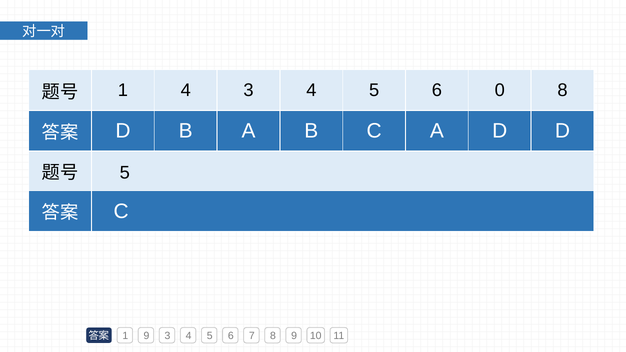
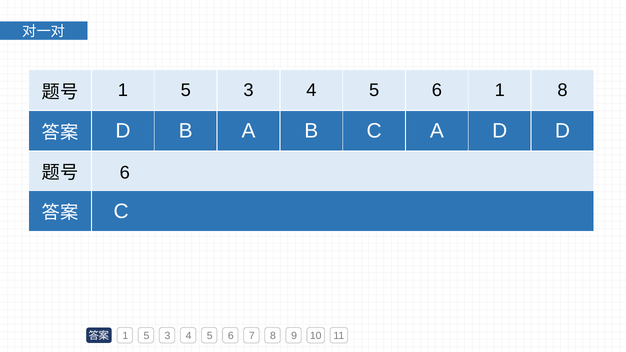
4: 4 -> 5 (186, 90)
6 0: 0 -> 1 (500, 90)
5: 5 -> 6 (125, 173)
9: 9 -> 5 (146, 336)
